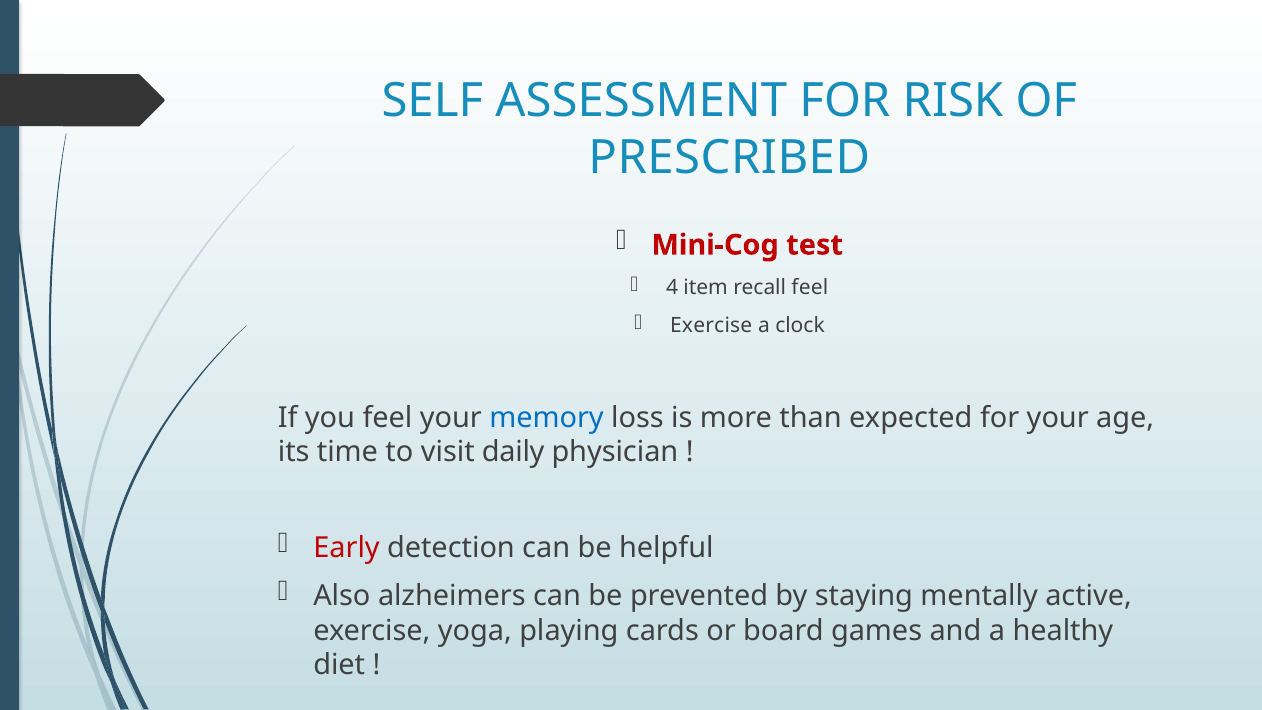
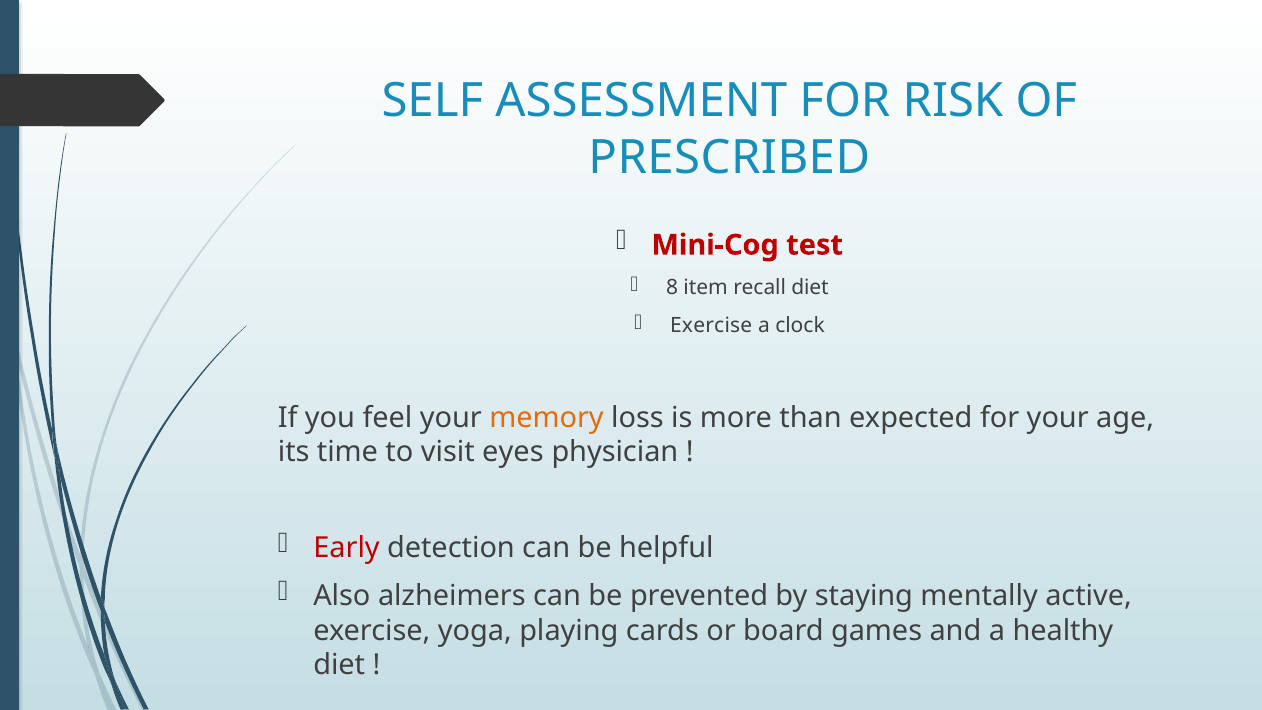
4: 4 -> 8 (672, 288)
recall feel: feel -> diet (810, 288)
memory colour: blue -> orange (547, 417)
daily: daily -> eyes (513, 452)
